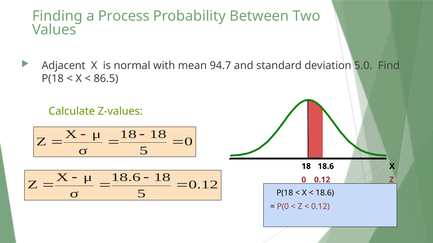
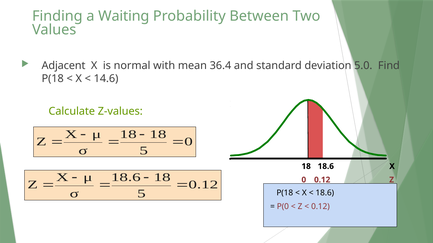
Process: Process -> Waiting (124, 16)
94.7: 94.7 -> 36.4 (220, 66)
86.5: 86.5 -> 14.6 (106, 79)
